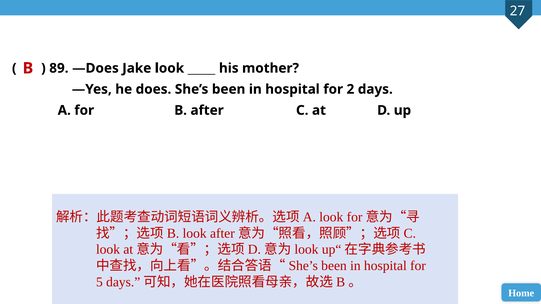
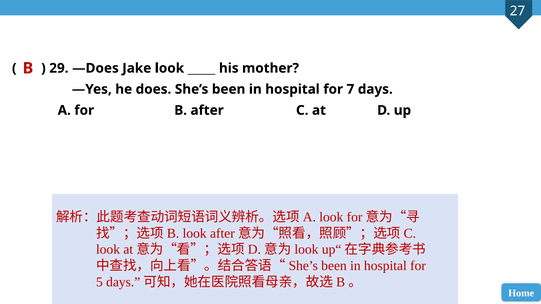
89: 89 -> 29 (59, 68)
2: 2 -> 7 (350, 89)
